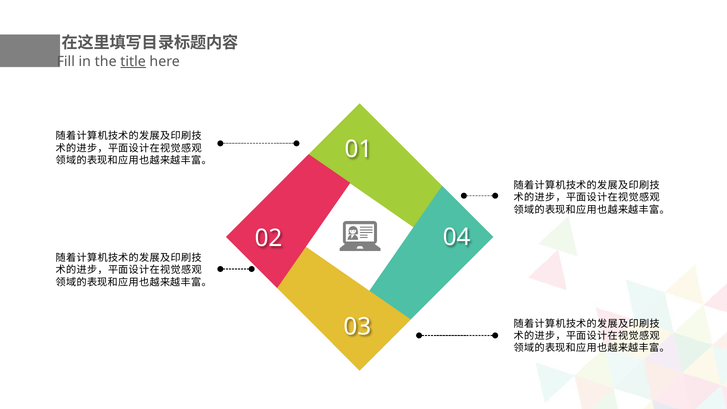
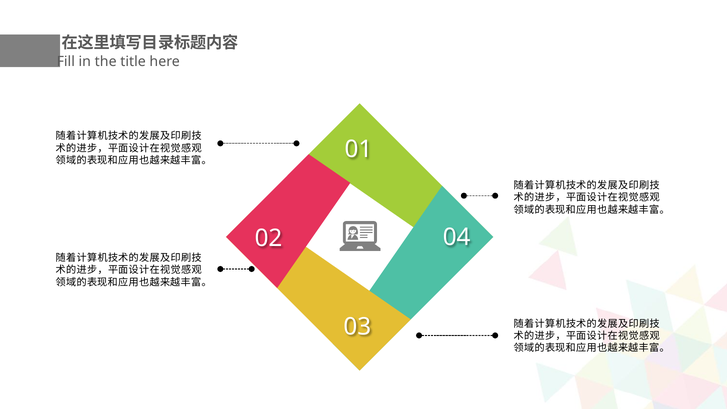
title underline: present -> none (133, 61)
